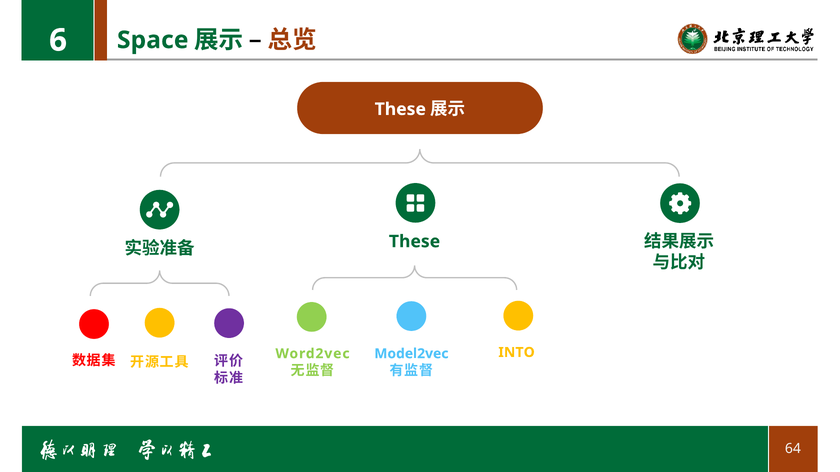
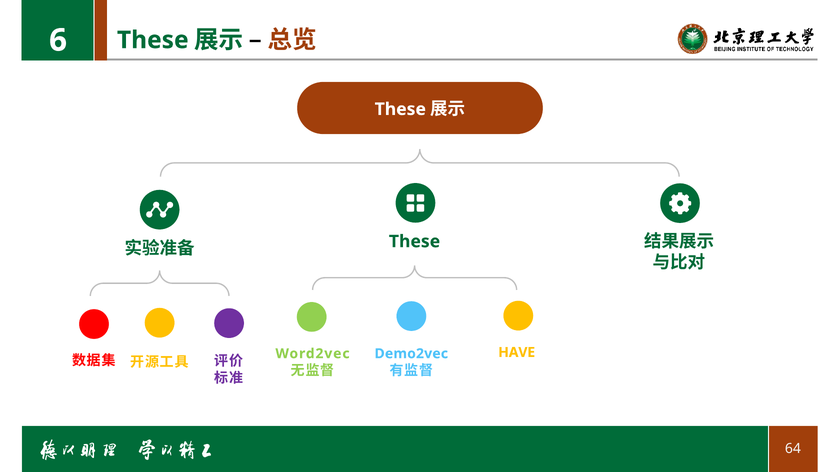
Space: Space -> These (153, 40)
INTO: INTO -> HAVE (517, 353)
Model2vec: Model2vec -> Demo2vec (411, 354)
